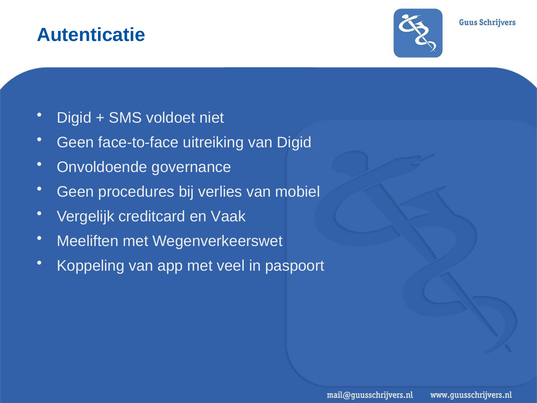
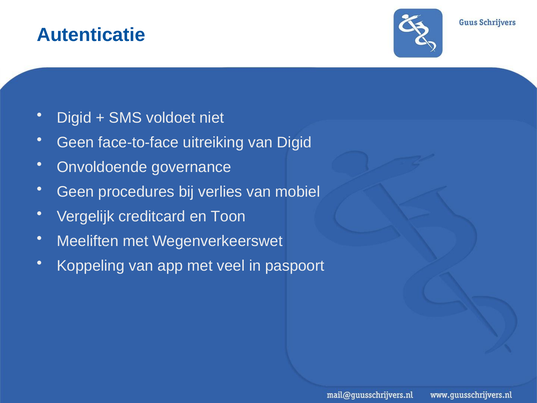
Vaak: Vaak -> Toon (228, 216)
